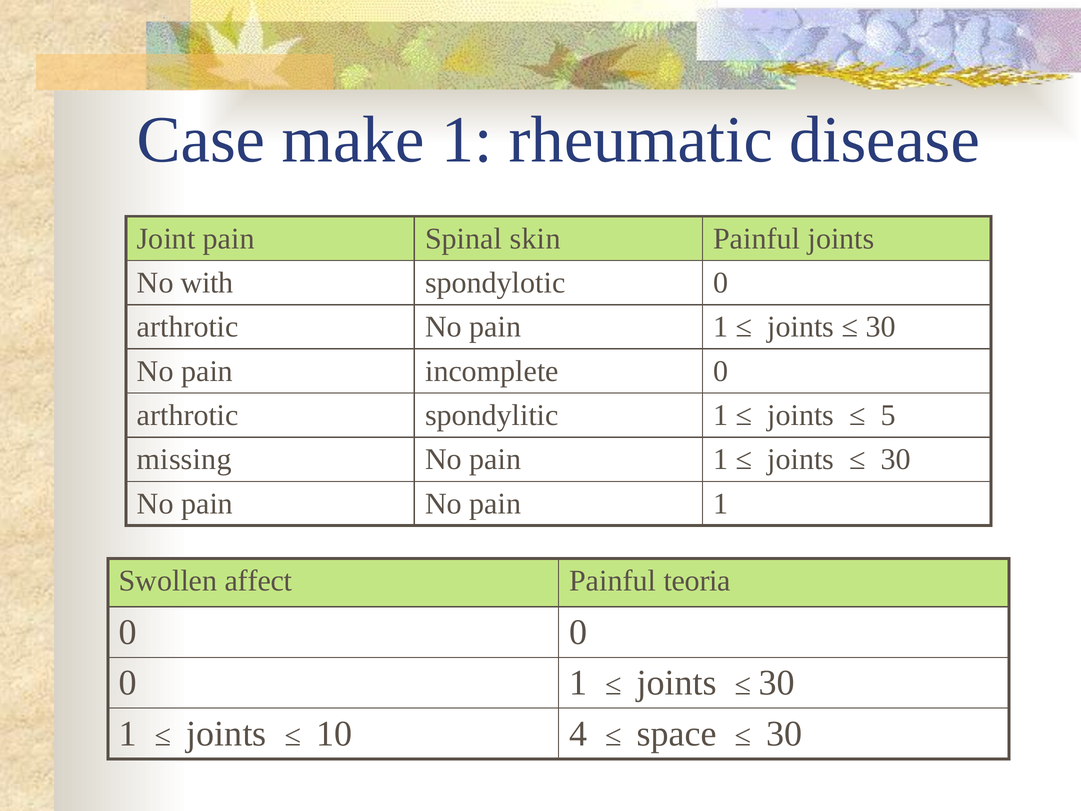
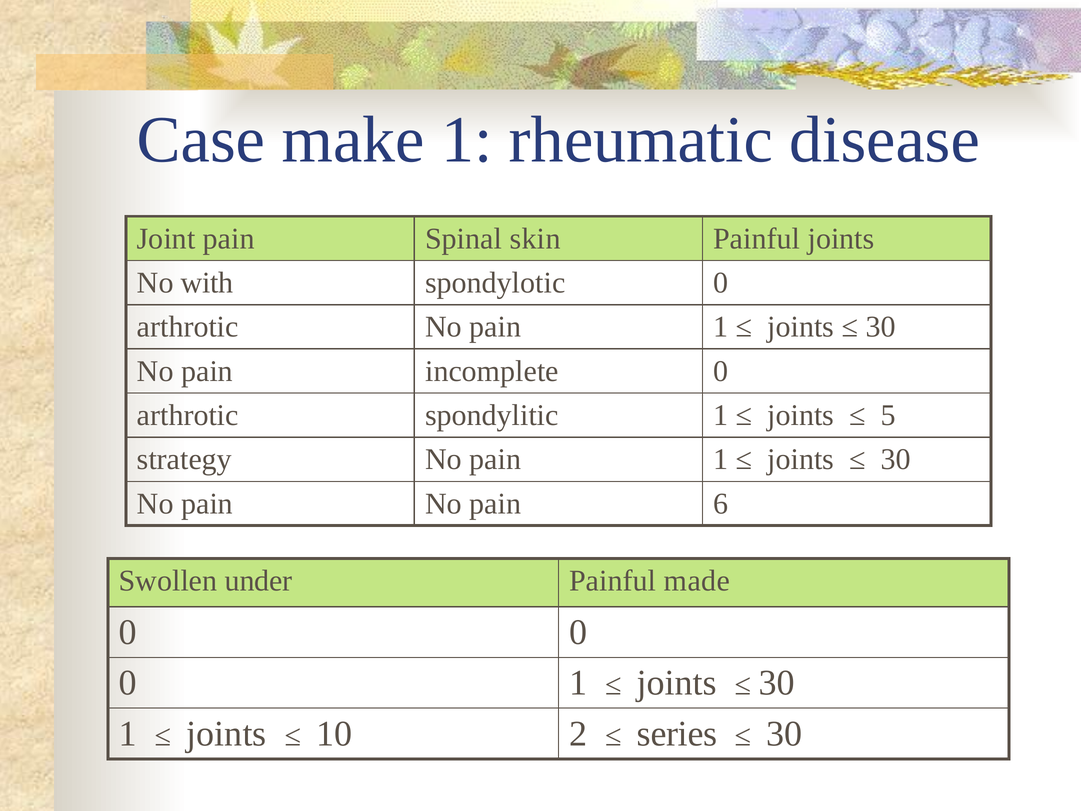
missing: missing -> strategy (184, 459)
pain No pain 1: 1 -> 6 (721, 504)
affect: affect -> under (258, 581)
teoria: teoria -> made (697, 581)
4: 4 -> 2 (578, 733)
space: space -> series (677, 733)
